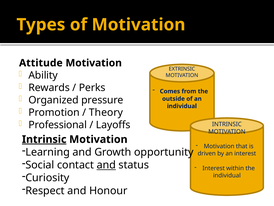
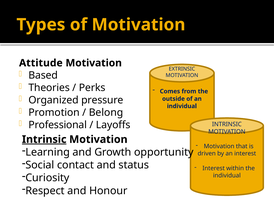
Ability: Ability -> Based (43, 75)
Rewards: Rewards -> Theories (49, 88)
Theory: Theory -> Belong (106, 112)
and underline: present -> none (106, 165)
